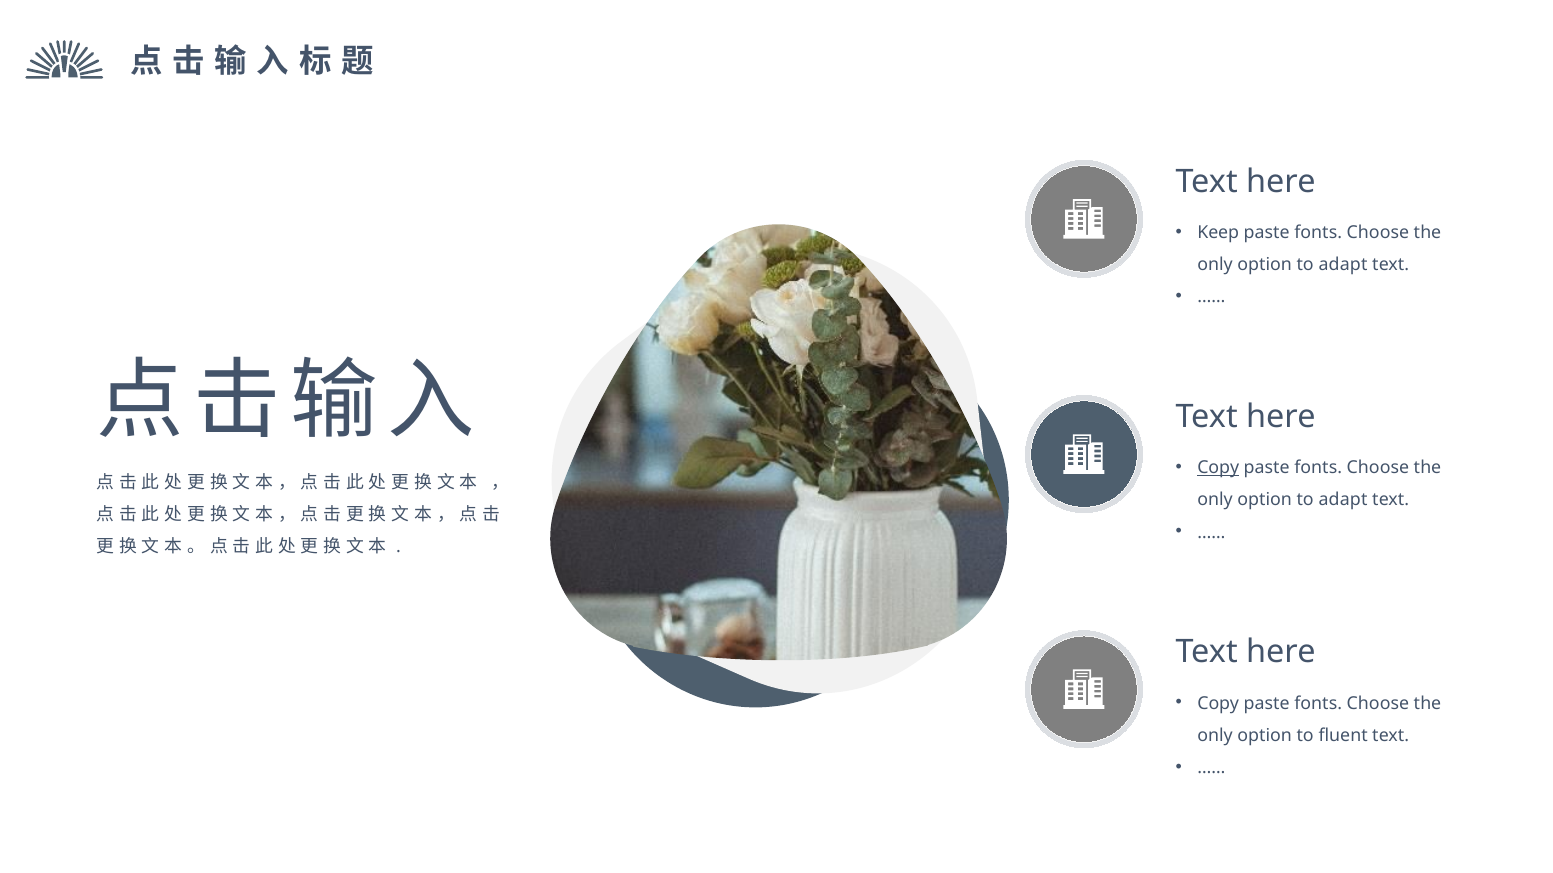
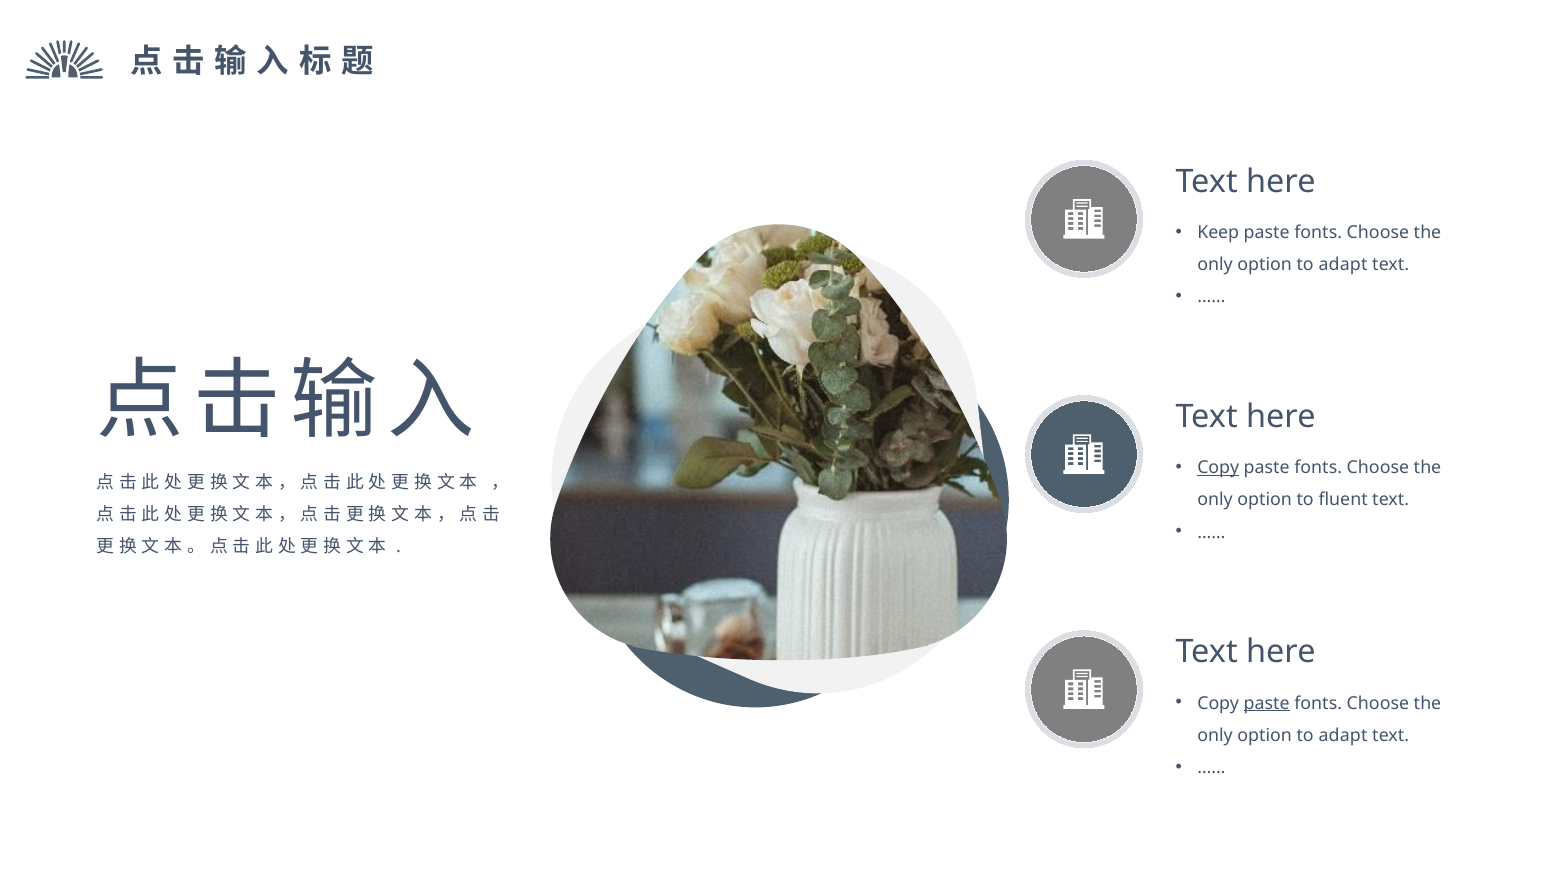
adapt: adapt -> fluent (1343, 500)
paste underline: none -> present (1267, 704)
fluent: fluent -> adapt (1343, 736)
